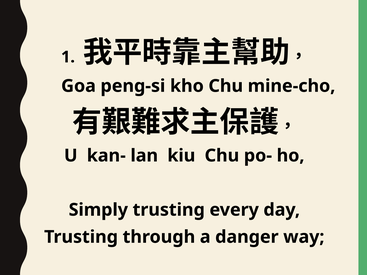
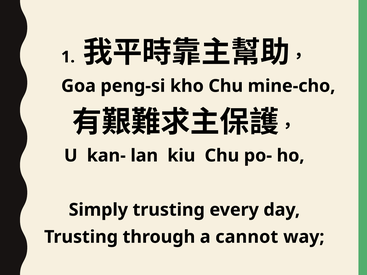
danger: danger -> cannot (247, 237)
